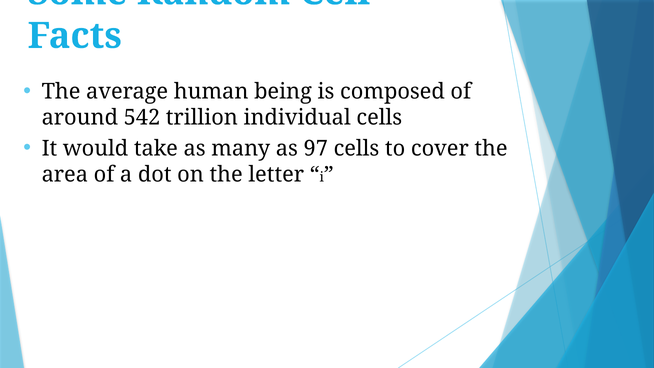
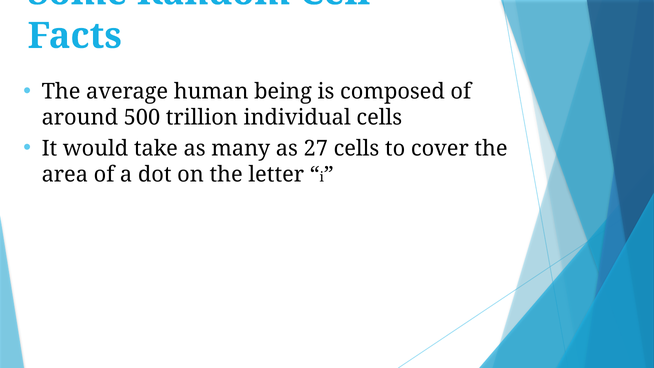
542: 542 -> 500 (142, 118)
97: 97 -> 27 (316, 148)
